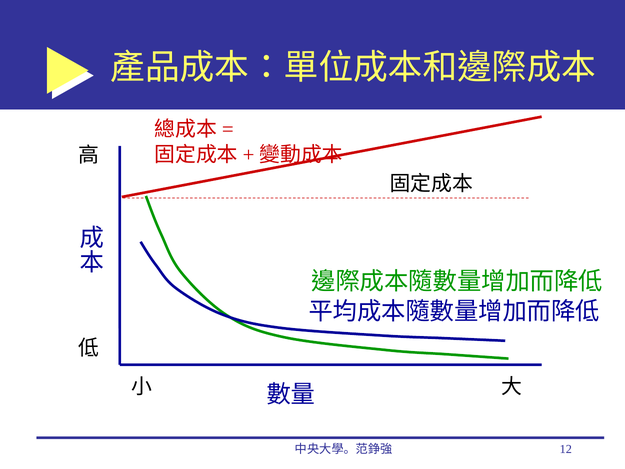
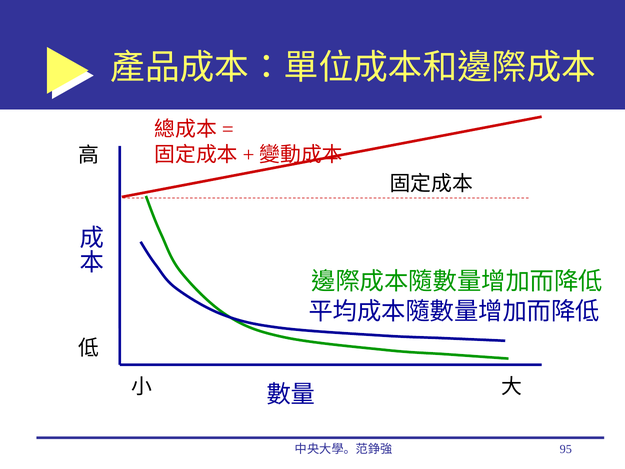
12: 12 -> 95 (566, 449)
